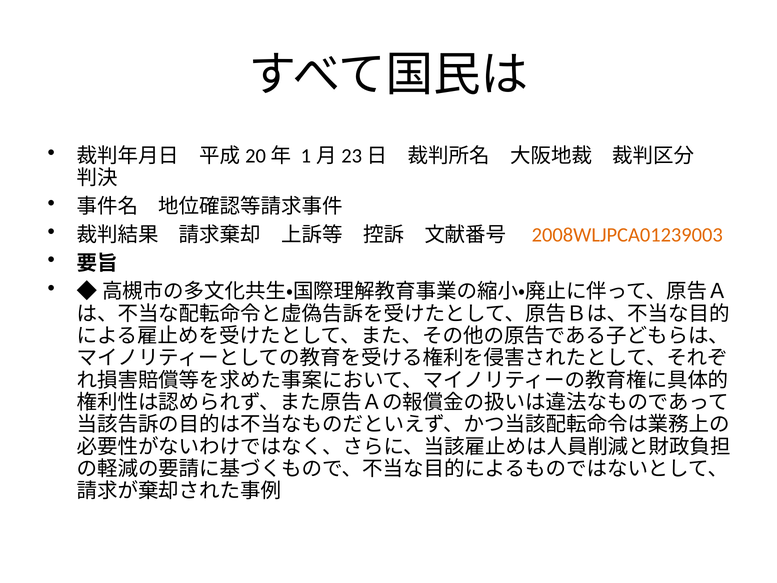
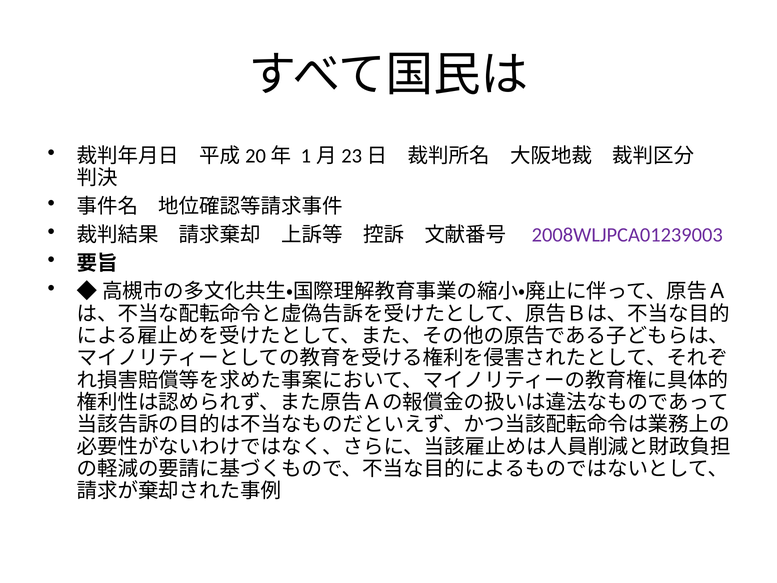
2008WLJPCA01239003 colour: orange -> purple (627, 235)
